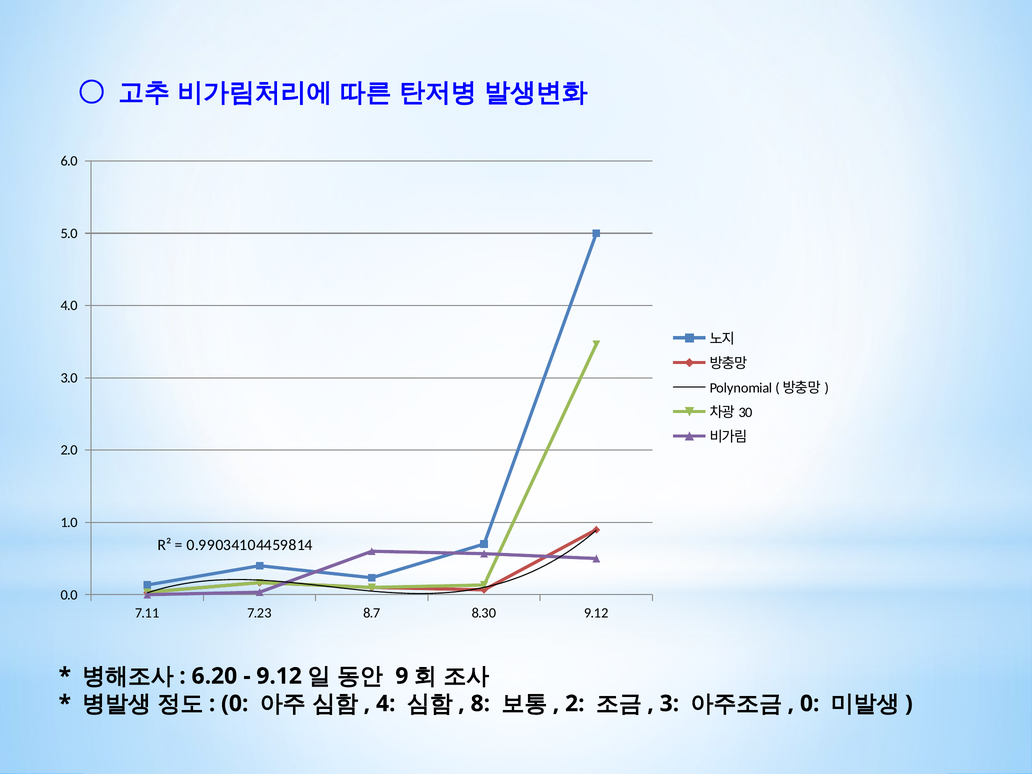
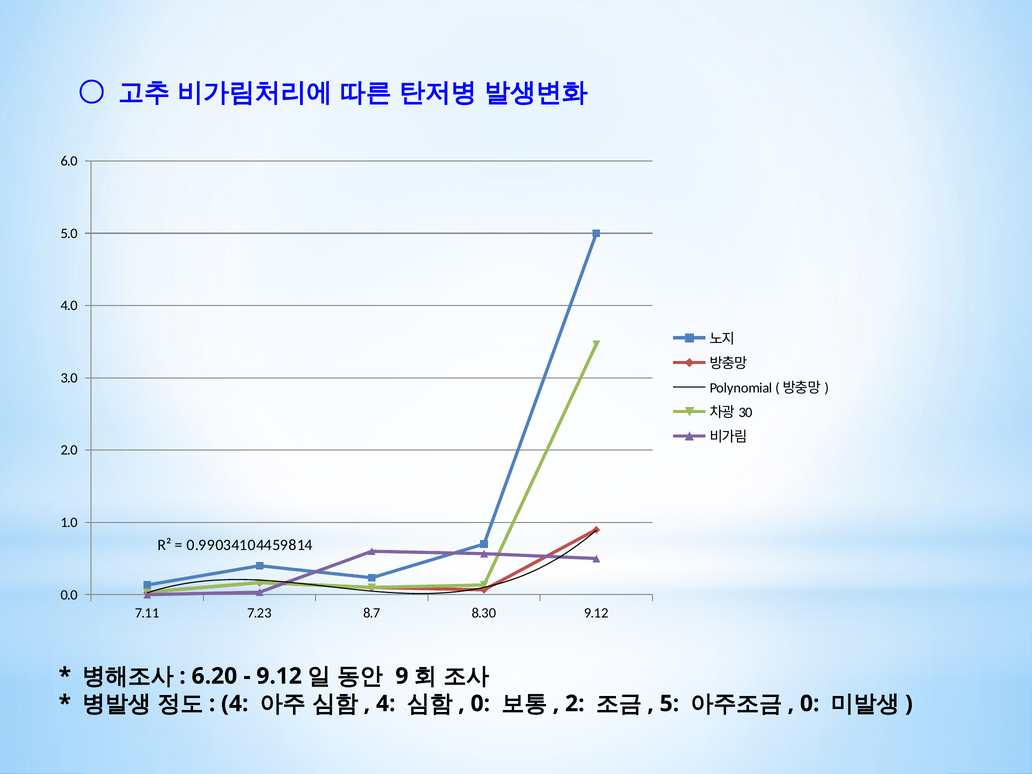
0: 0 -> 4 (235, 704)
8: 8 -> 0 (480, 704)
3: 3 -> 5 (669, 704)
